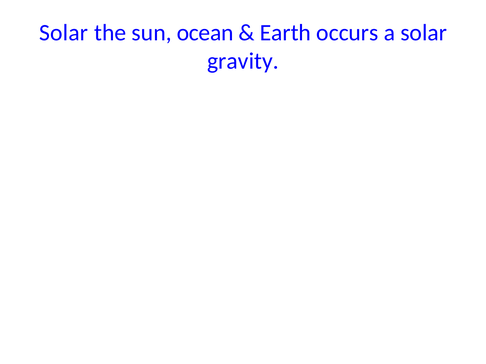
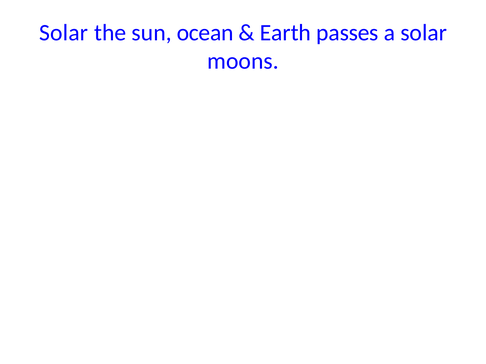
occurs: occurs -> passes (347, 33)
gravity: gravity -> moons (243, 61)
